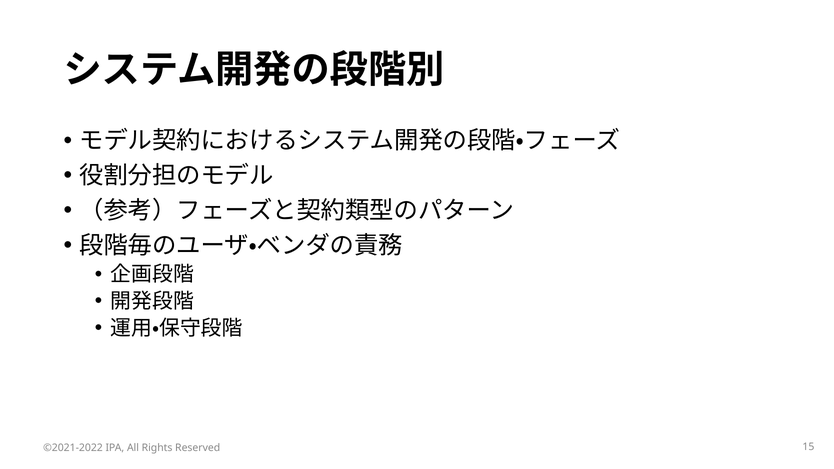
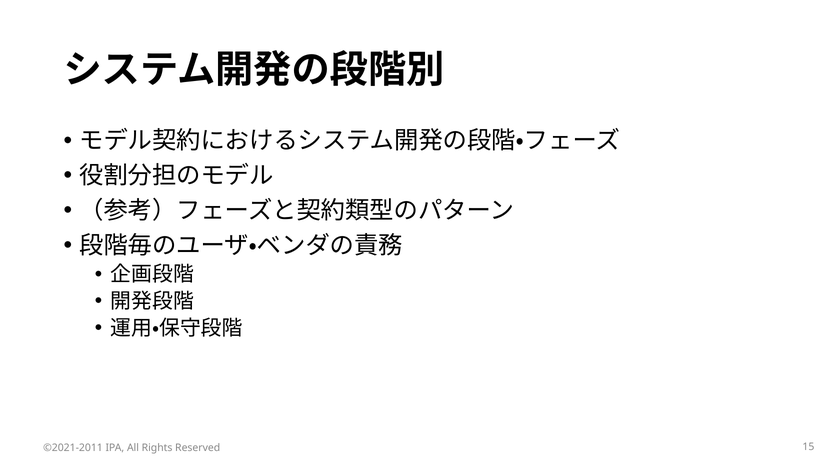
©2021-2022: ©2021-2022 -> ©2021-2011 (73, 448)
